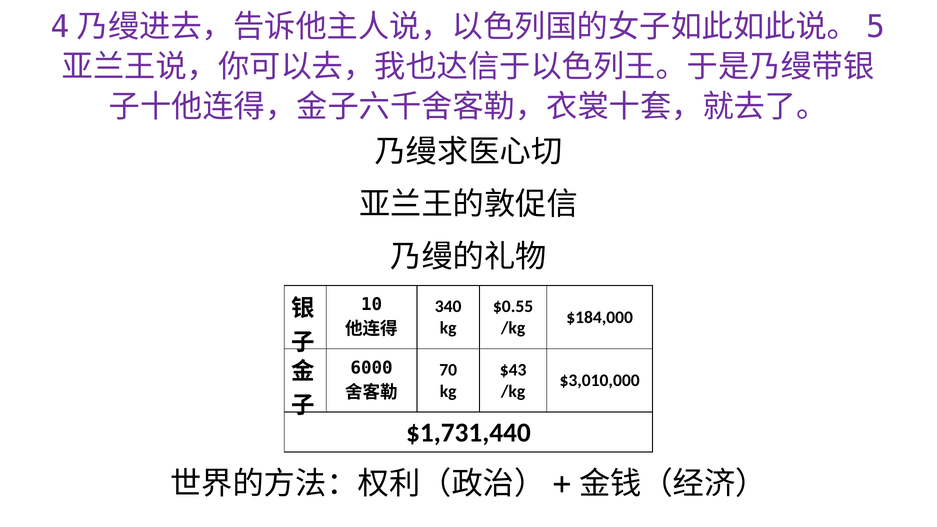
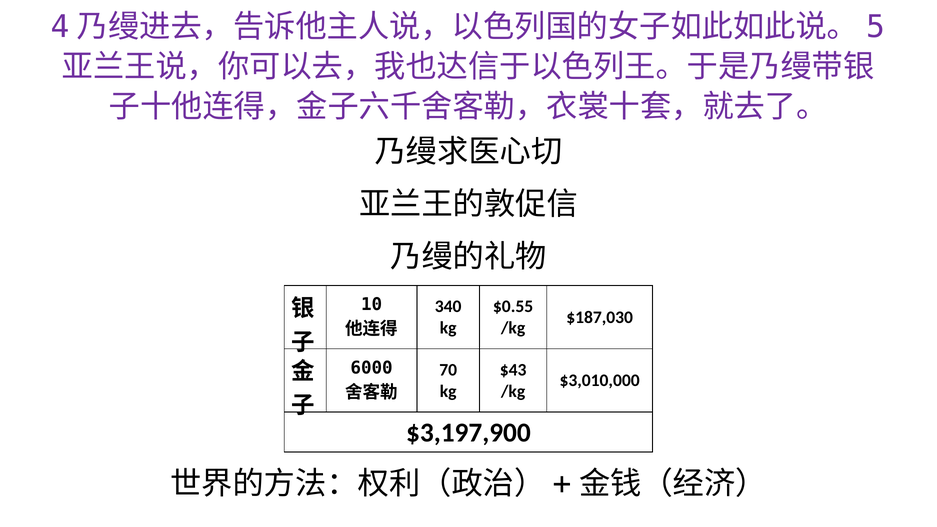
$184,000: $184,000 -> $187,030 (600, 317)
$1,731,440: $1,731,440 -> $3,197,900 (468, 433)
